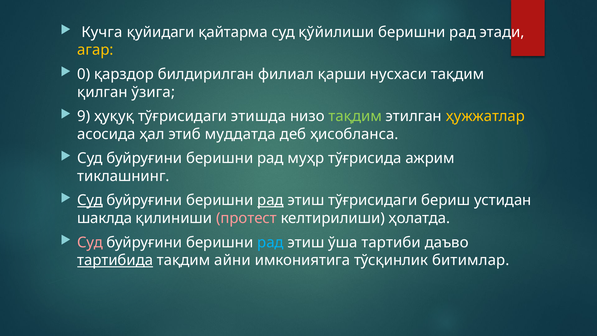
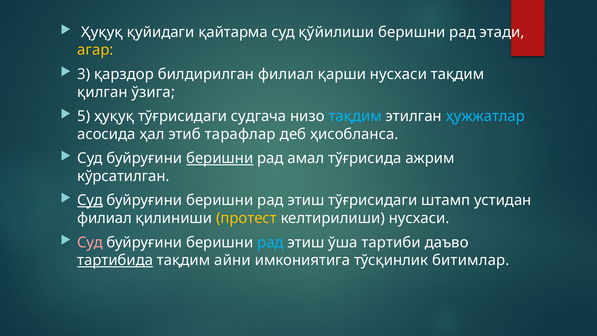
Кучга: Кучга -> Ҳуқуқ (102, 32)
0: 0 -> 3 (84, 74)
9: 9 -> 5 (84, 116)
этишда: этишда -> судгача (259, 116)
тақдим colour: light green -> light blue (355, 116)
ҳужжатлар colour: yellow -> light blue (485, 116)
муддатда: муддатда -> тарафлар (240, 134)
беришни underline: none -> present (220, 158)
муҳр: муҳр -> амал (306, 158)
тиклашнинг: тиклашнинг -> кўрсатилган (123, 176)
рад underline: present -> none (270, 200)
бериш: бериш -> штамп (446, 200)
шаклда: шаклда -> филиал (105, 218)
протест colour: pink -> yellow (246, 218)
келтирилиши ҳолатда: ҳолатда -> нусхаси (419, 218)
